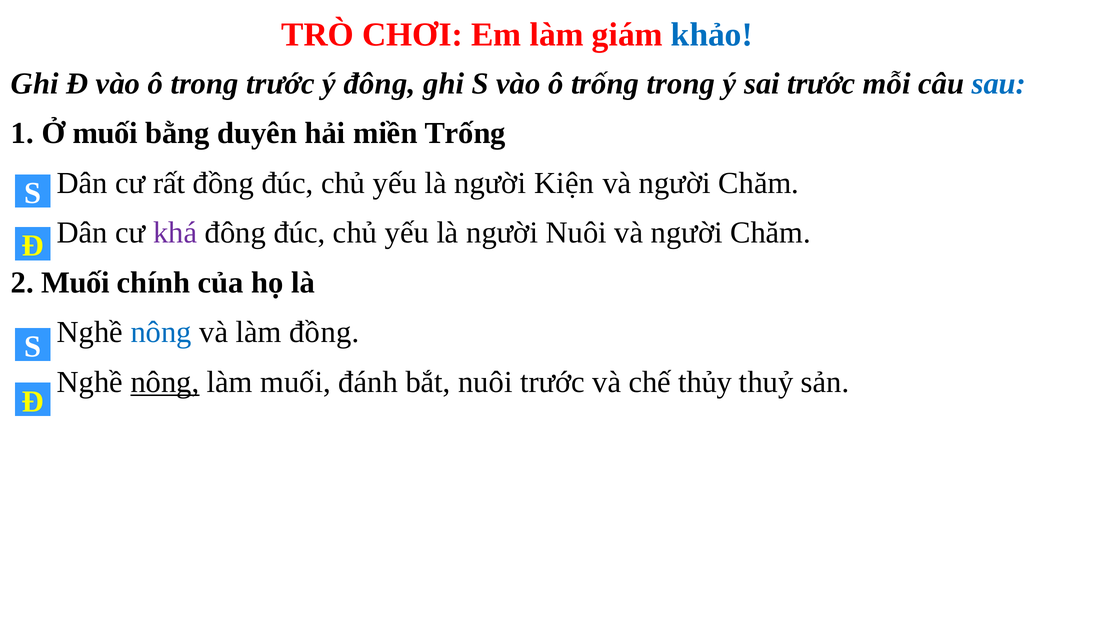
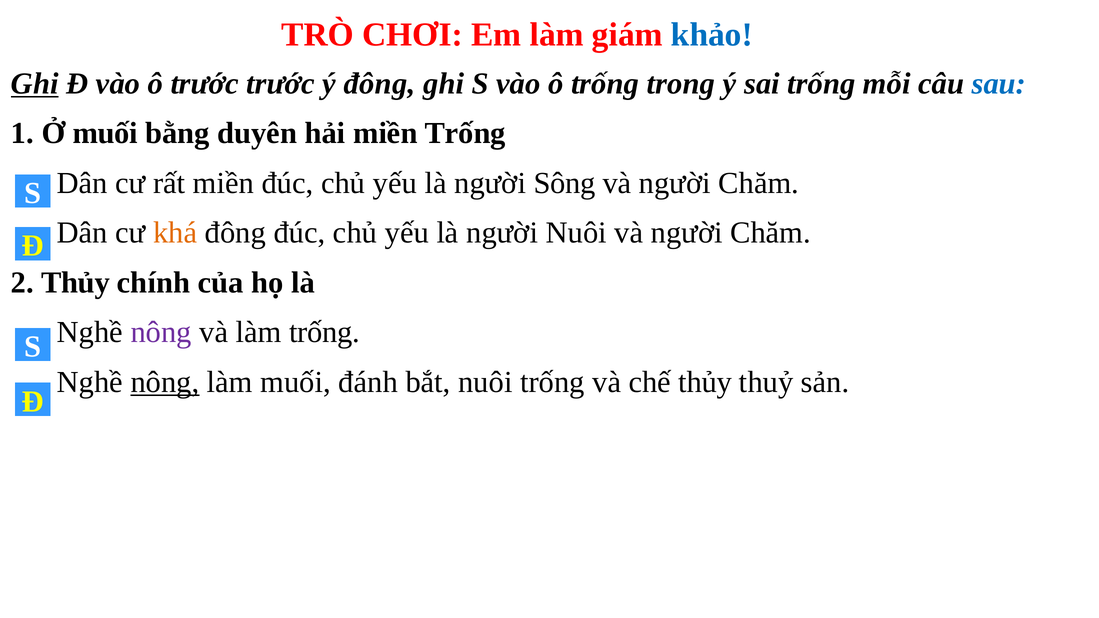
Ghi underline: none -> present (35, 84)
ô trong: trong -> trước (205, 84)
sai trước: trước -> trống (821, 84)
rất đồng: đồng -> miền (223, 183)
Kiện: Kiện -> Sông (564, 183)
khá colour: purple -> orange (175, 233)
2 Muối: Muối -> Thủy (76, 283)
nông colour: blue -> purple (161, 332)
làm đồng: đồng -> trống (325, 332)
nuôi trước: trước -> trống (552, 382)
